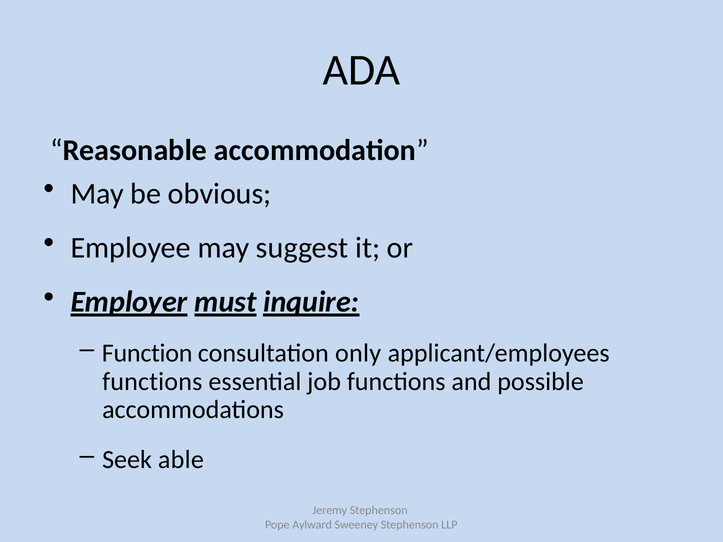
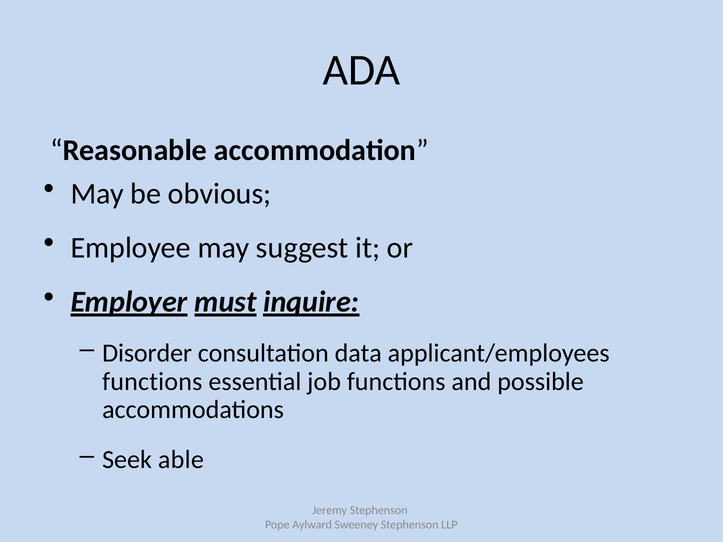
Function: Function -> Disorder (147, 353)
only: only -> data (358, 353)
